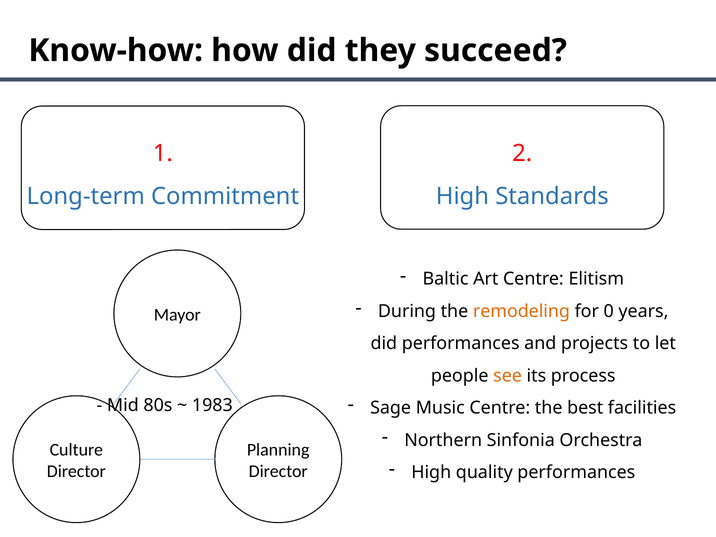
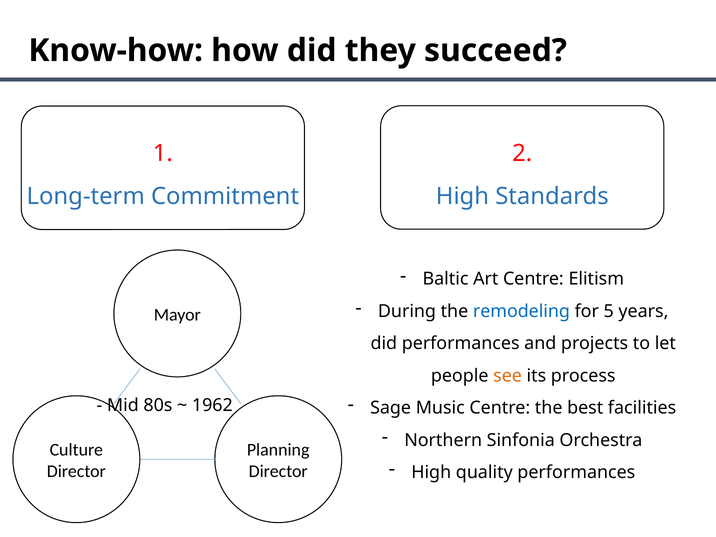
remodeling colour: orange -> blue (521, 311)
0: 0 -> 5 (609, 311)
1983: 1983 -> 1962 (212, 405)
